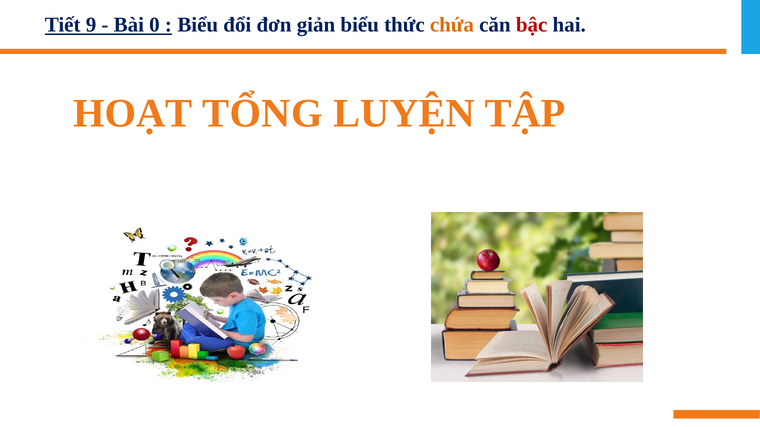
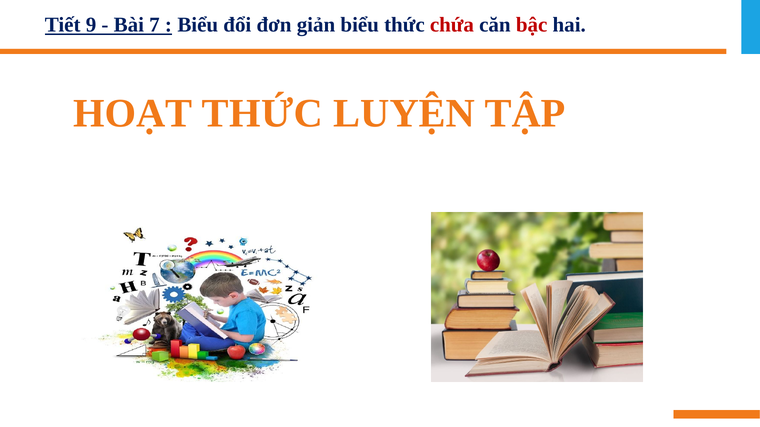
0: 0 -> 7 (155, 25)
chứa colour: orange -> red (452, 25)
HOẠT TỔNG: TỔNG -> THỨC (262, 113)
